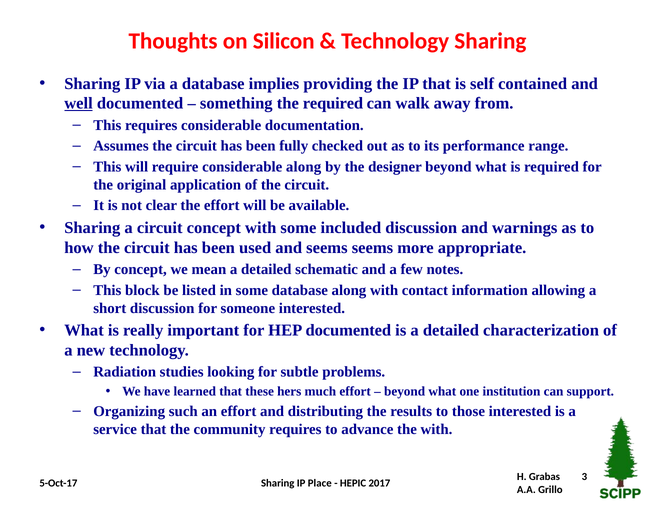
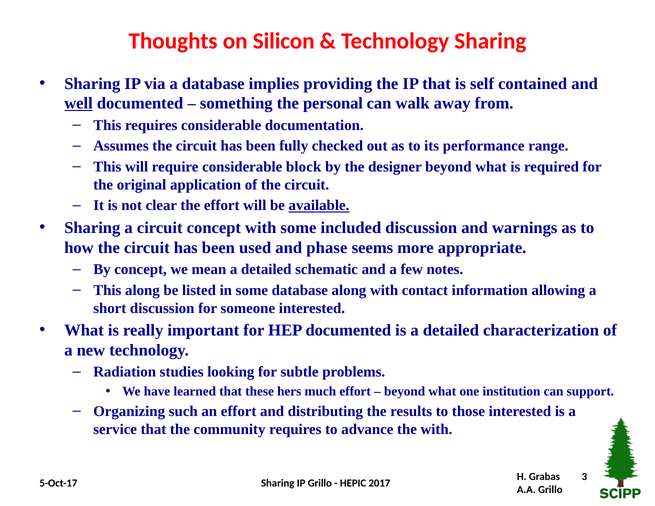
the required: required -> personal (333, 104)
considerable along: along -> block (304, 167)
available underline: none -> present (319, 206)
and seems: seems -> phase (327, 248)
This block: block -> along (142, 290)
IP Place: Place -> Grillo (320, 483)
